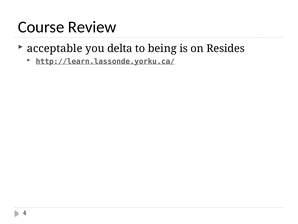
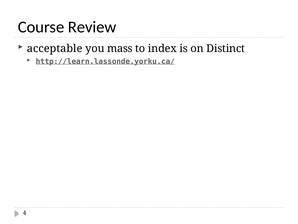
delta: delta -> mass (120, 48)
being: being -> index (162, 48)
Resides: Resides -> Distinct (226, 48)
